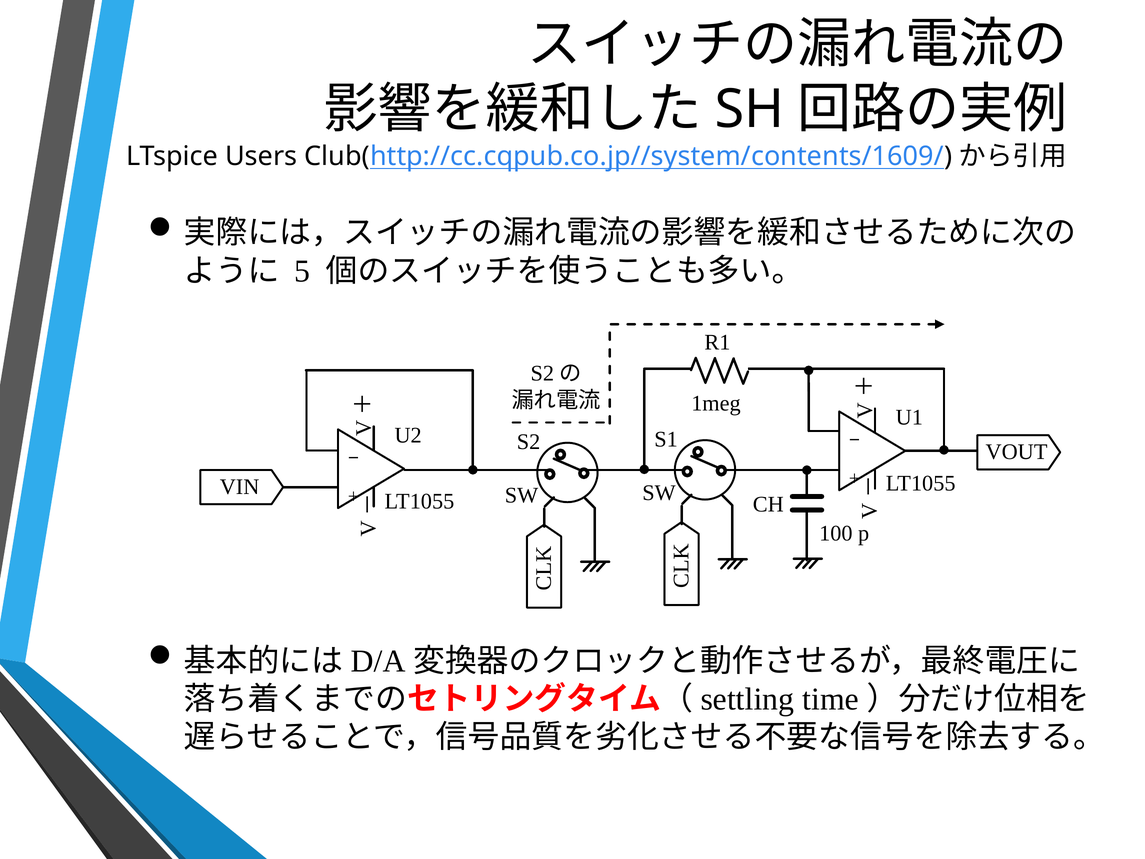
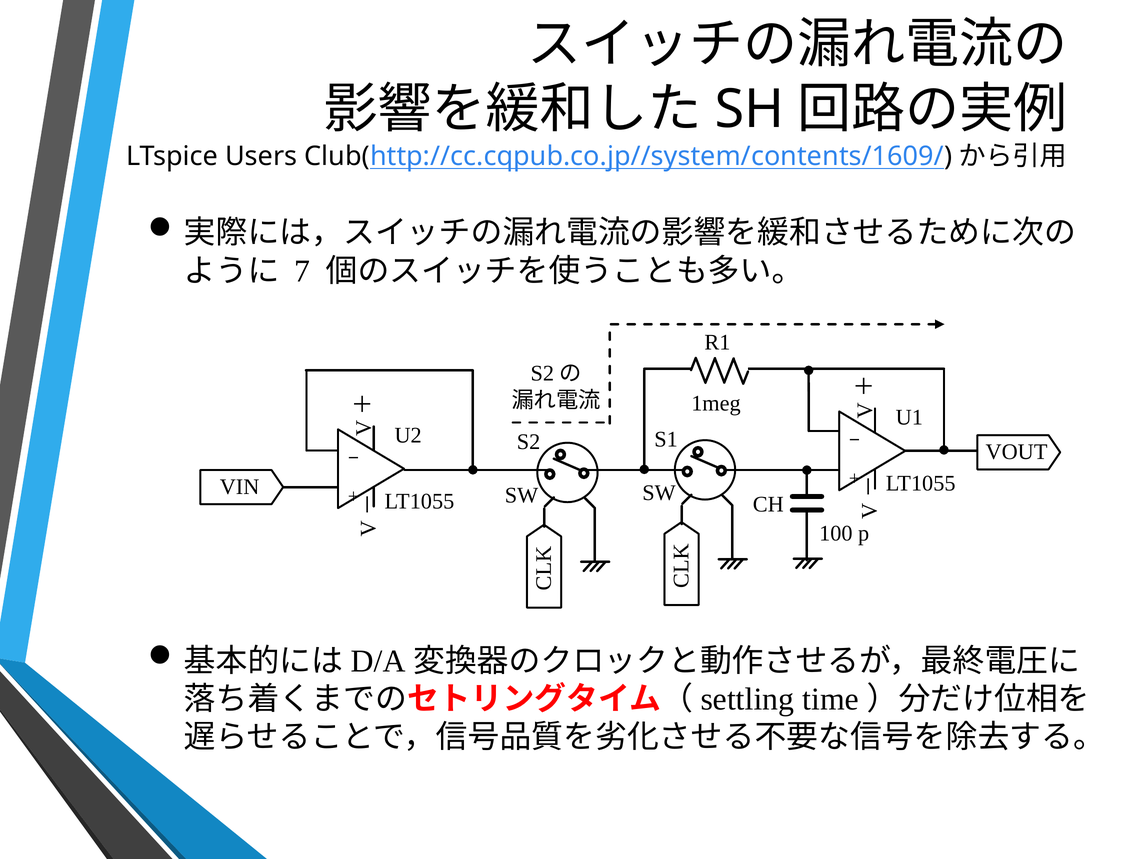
5: 5 -> 7 (302, 271)
